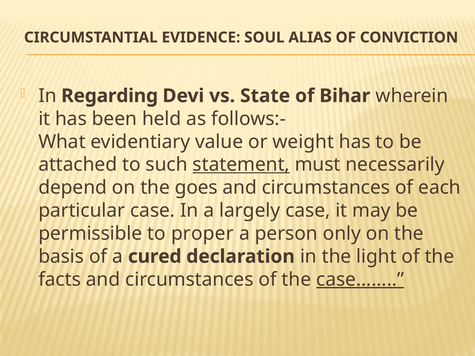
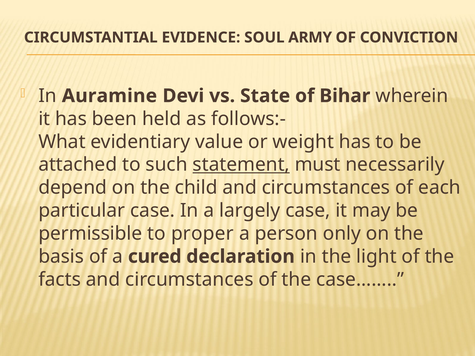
ALIAS: ALIAS -> ARMY (310, 37)
Regarding: Regarding -> Auramine (109, 96)
goes: goes -> child (196, 188)
case underline: present -> none (360, 280)
